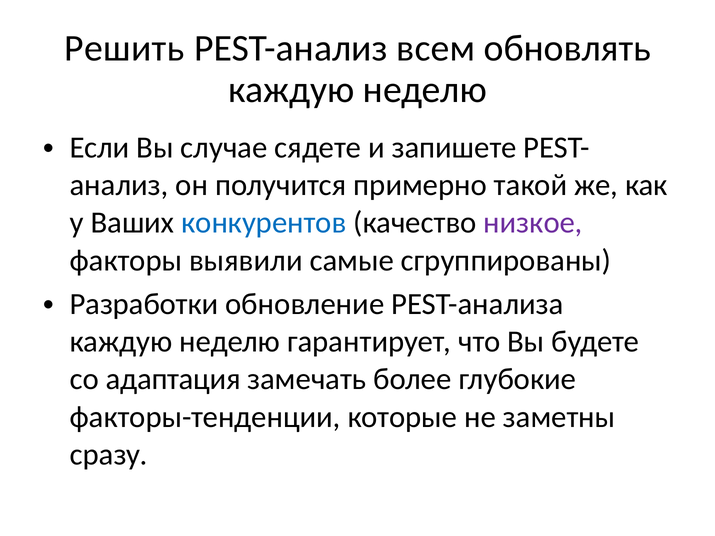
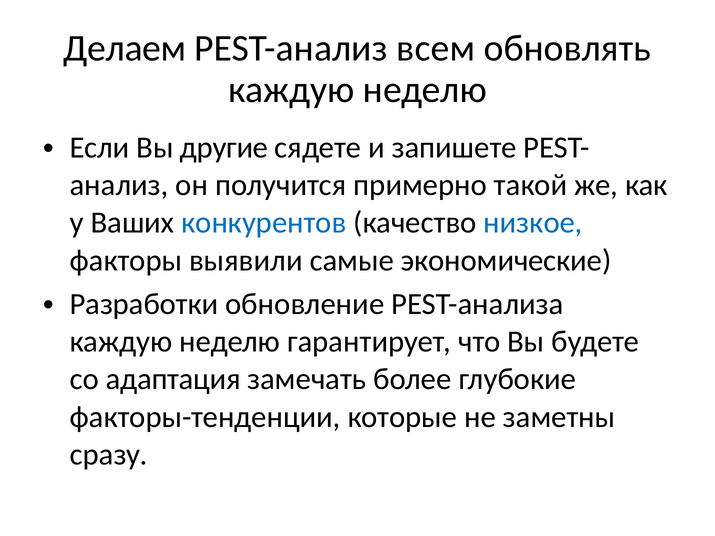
Решить: Решить -> Делаем (125, 49)
случае: случае -> другие (224, 148)
низкое colour: purple -> blue (533, 223)
сгруппированы: сгруппированы -> экономические (506, 260)
